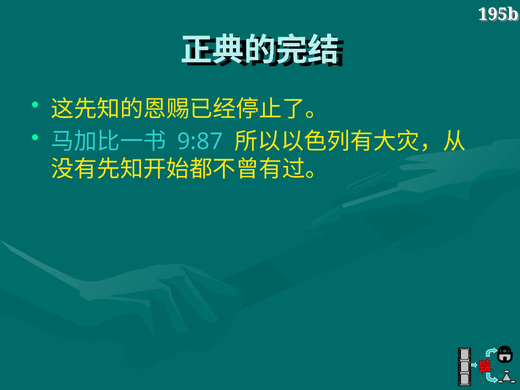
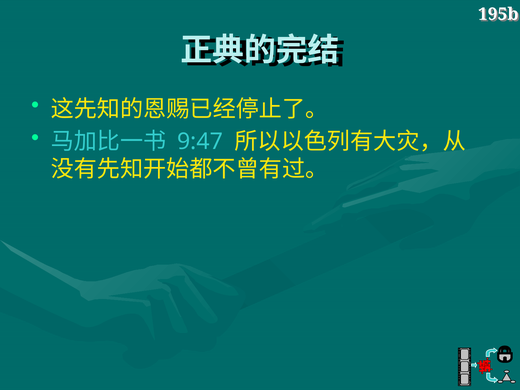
9:87: 9:87 -> 9:47 (200, 141)
